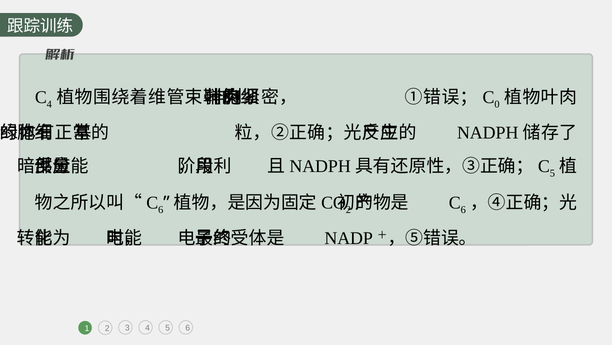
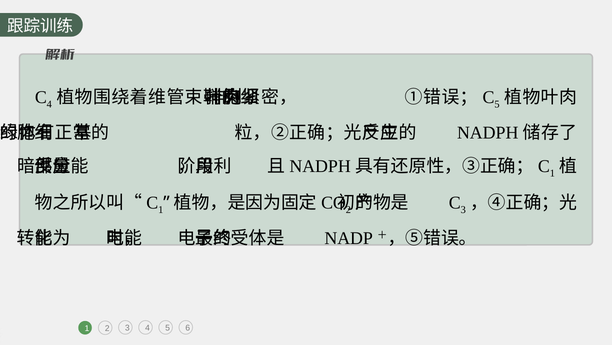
0: 0 -> 5 (497, 104)
5: 5 -> 1 (552, 173)
6: 6 -> 1 (161, 210)
6: 6 -> 3 (463, 210)
